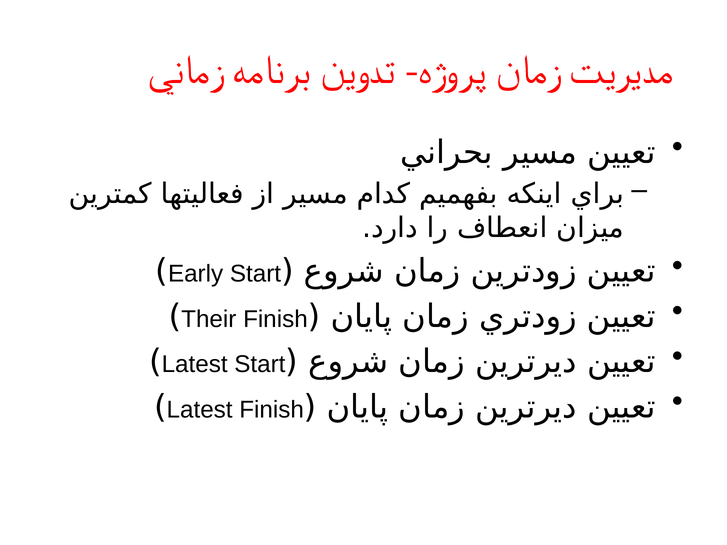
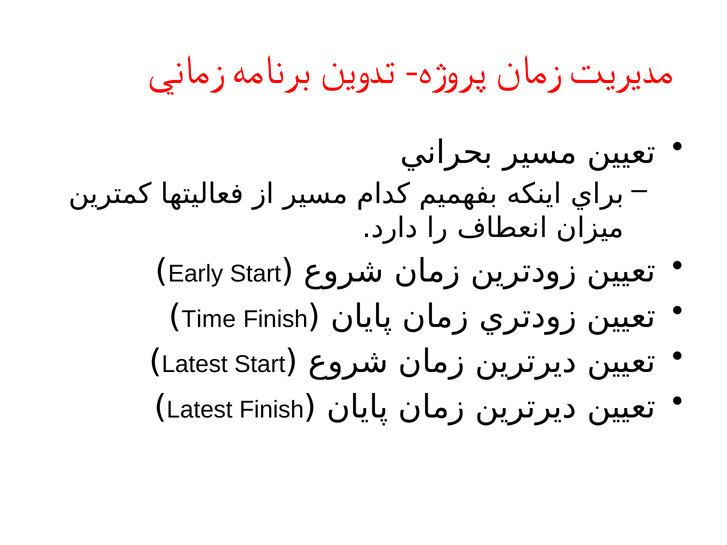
Their: Their -> Time (209, 319)
